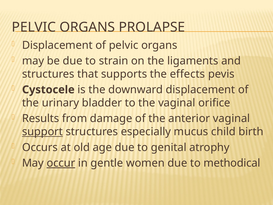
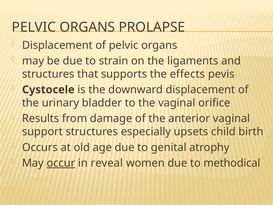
support underline: present -> none (42, 132)
mucus: mucus -> upsets (191, 132)
gentle: gentle -> reveal (107, 163)
